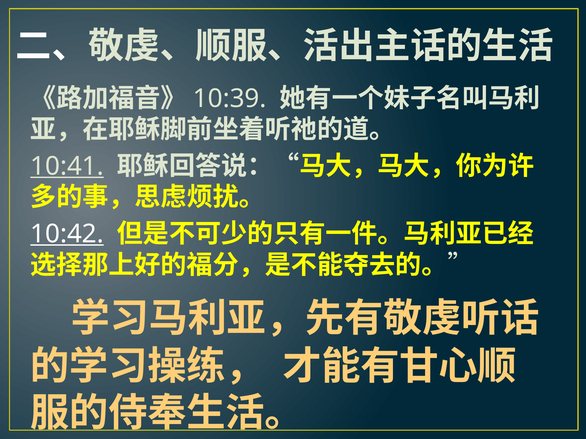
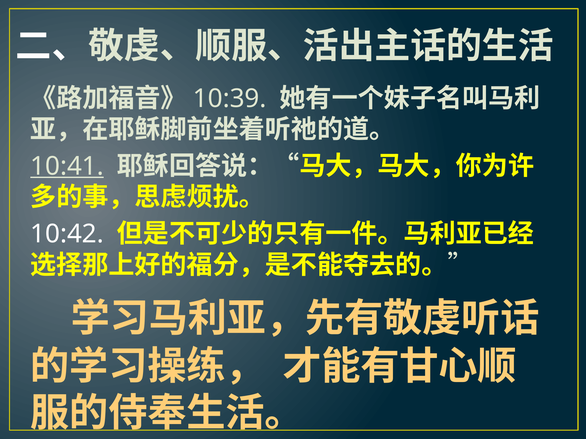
10:42 underline: present -> none (67, 234)
